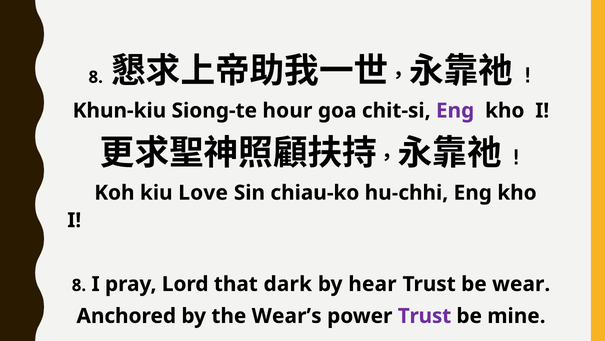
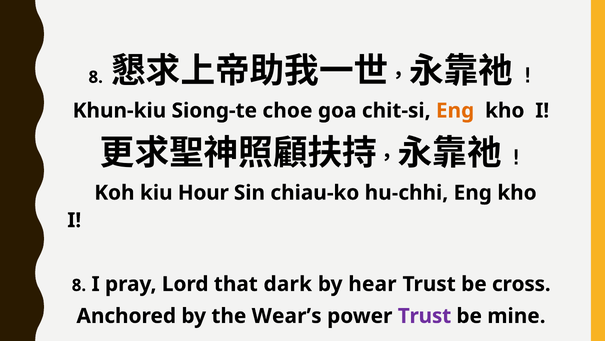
hour: hour -> choe (287, 110)
Eng colour: purple -> orange (455, 110)
Love: Love -> Hour (203, 192)
wear: wear -> cross (521, 284)
